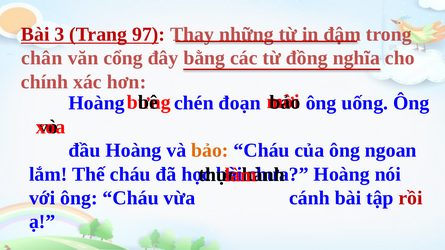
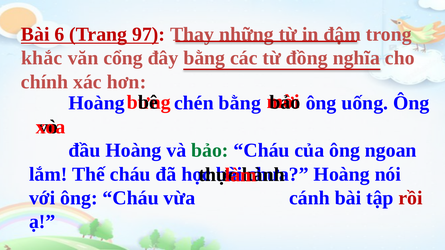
3: 3 -> 6 (59, 34)
chân: chân -> khắc (42, 58)
chén đoạn: đoạn -> bằng (240, 103)
bảo colour: orange -> green (210, 151)
